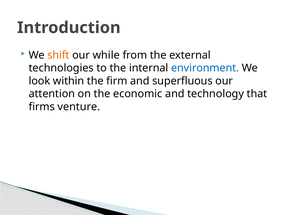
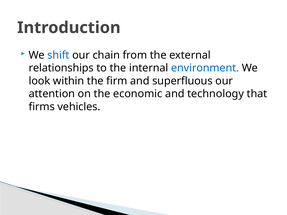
shift colour: orange -> blue (58, 55)
while: while -> chain (106, 55)
technologies: technologies -> relationships (61, 68)
venture: venture -> vehicles (79, 107)
